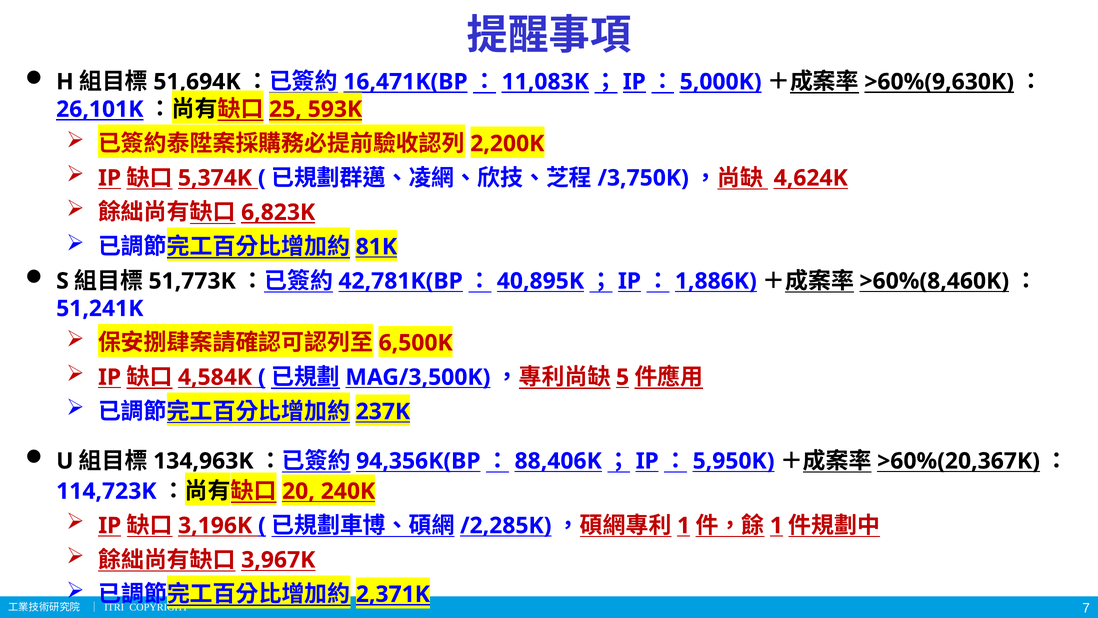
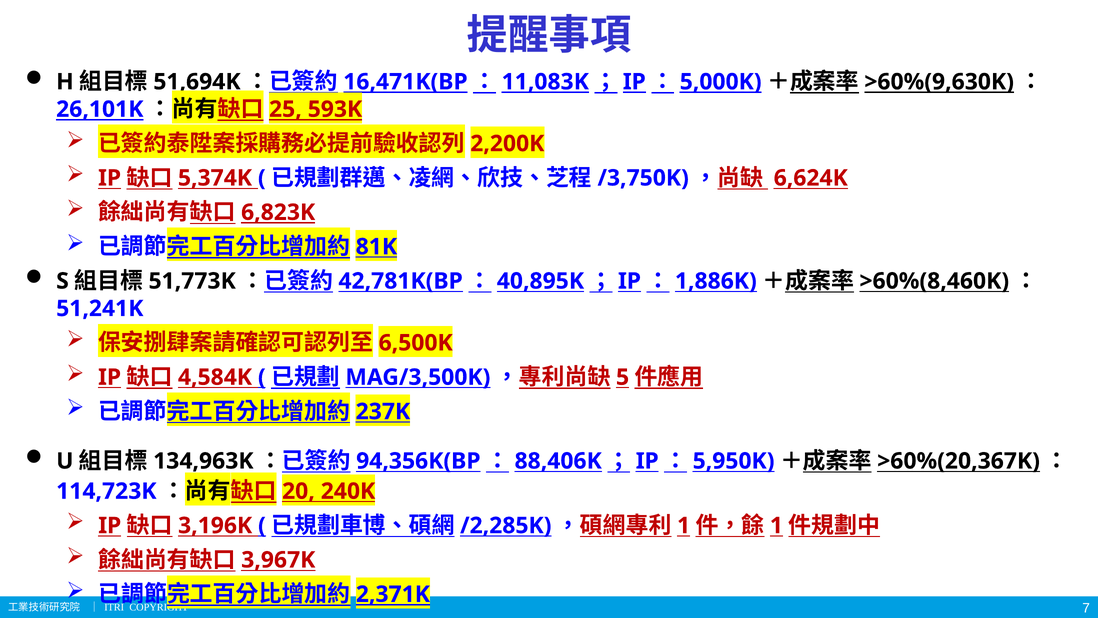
4,624K: 4,624K -> 6,624K (811, 178)
